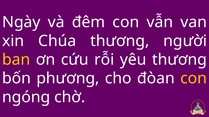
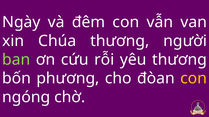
ban colour: yellow -> light green (16, 60)
